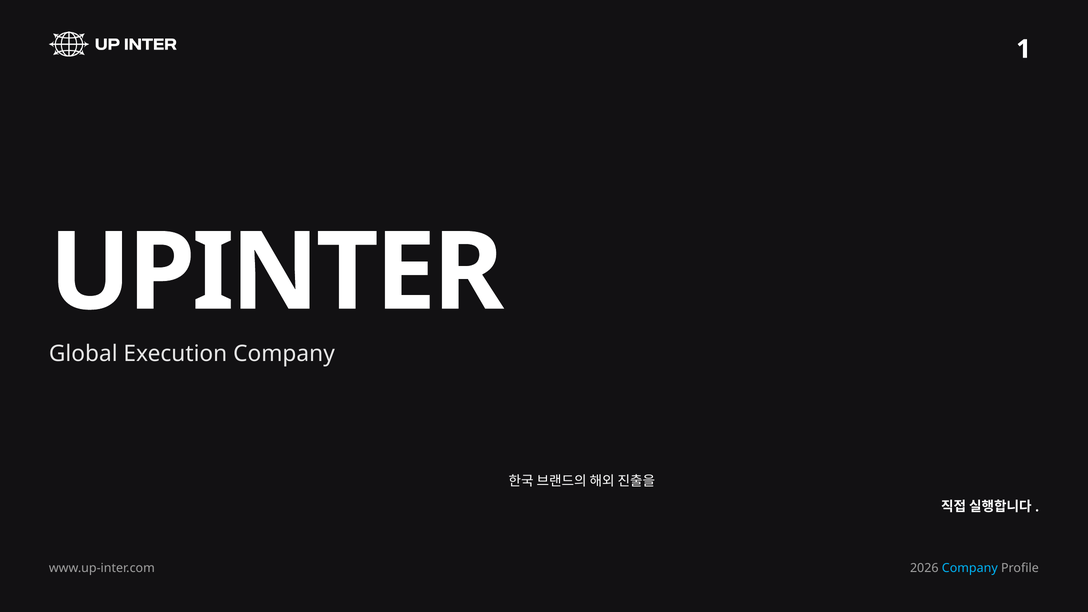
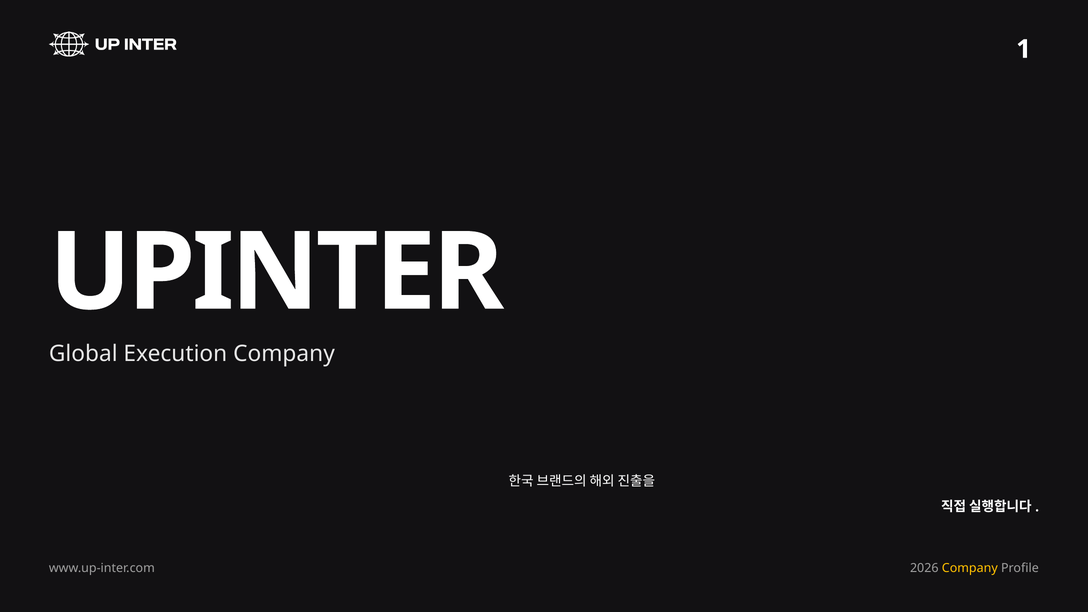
Company colour: light blue -> yellow (970, 568)
